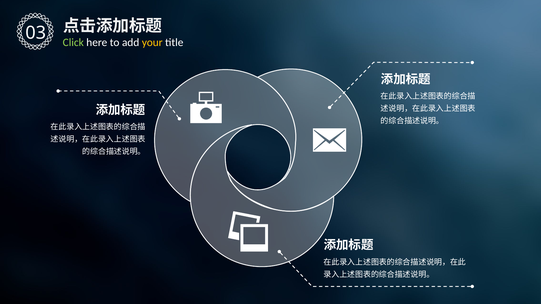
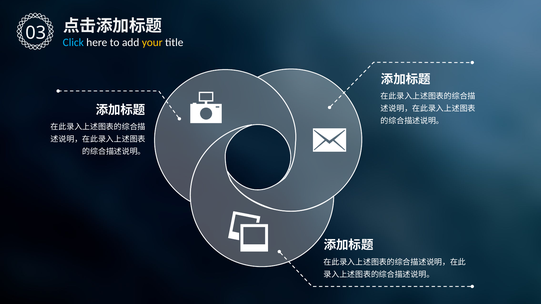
Click colour: light green -> light blue (73, 42)
